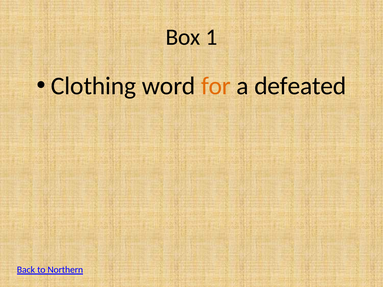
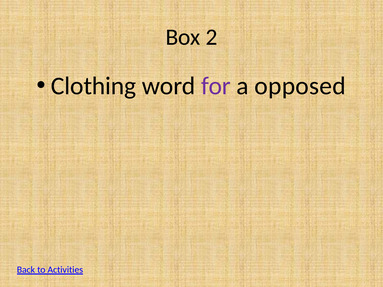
1: 1 -> 2 (211, 37)
for colour: orange -> purple (216, 86)
defeated: defeated -> opposed (300, 86)
Northern: Northern -> Activities (65, 270)
